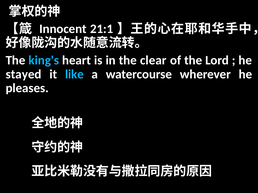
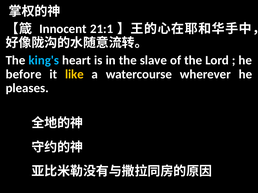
clear: clear -> slave (153, 60)
stayed: stayed -> before (24, 74)
like colour: light blue -> yellow (74, 74)
